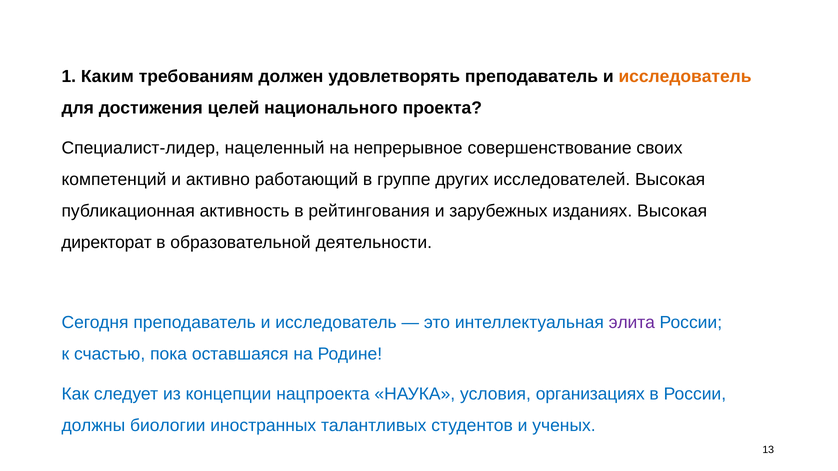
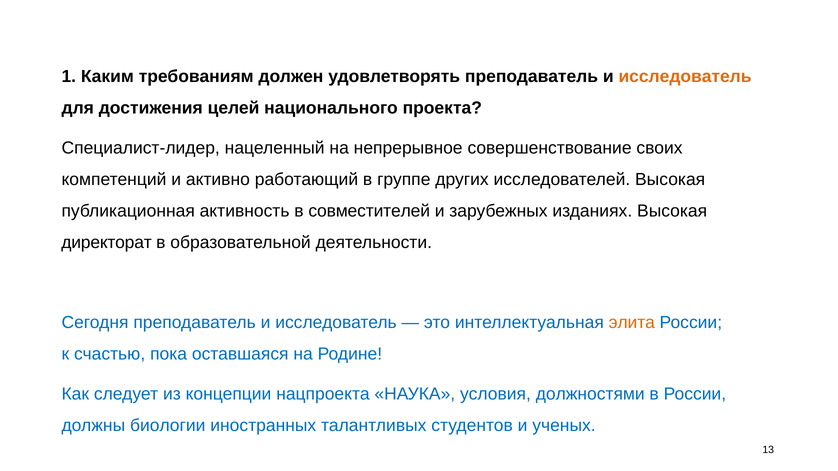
рейтингования: рейтингования -> совместителей (369, 211)
элита colour: purple -> orange (632, 323)
организациях: организациях -> должностями (590, 394)
